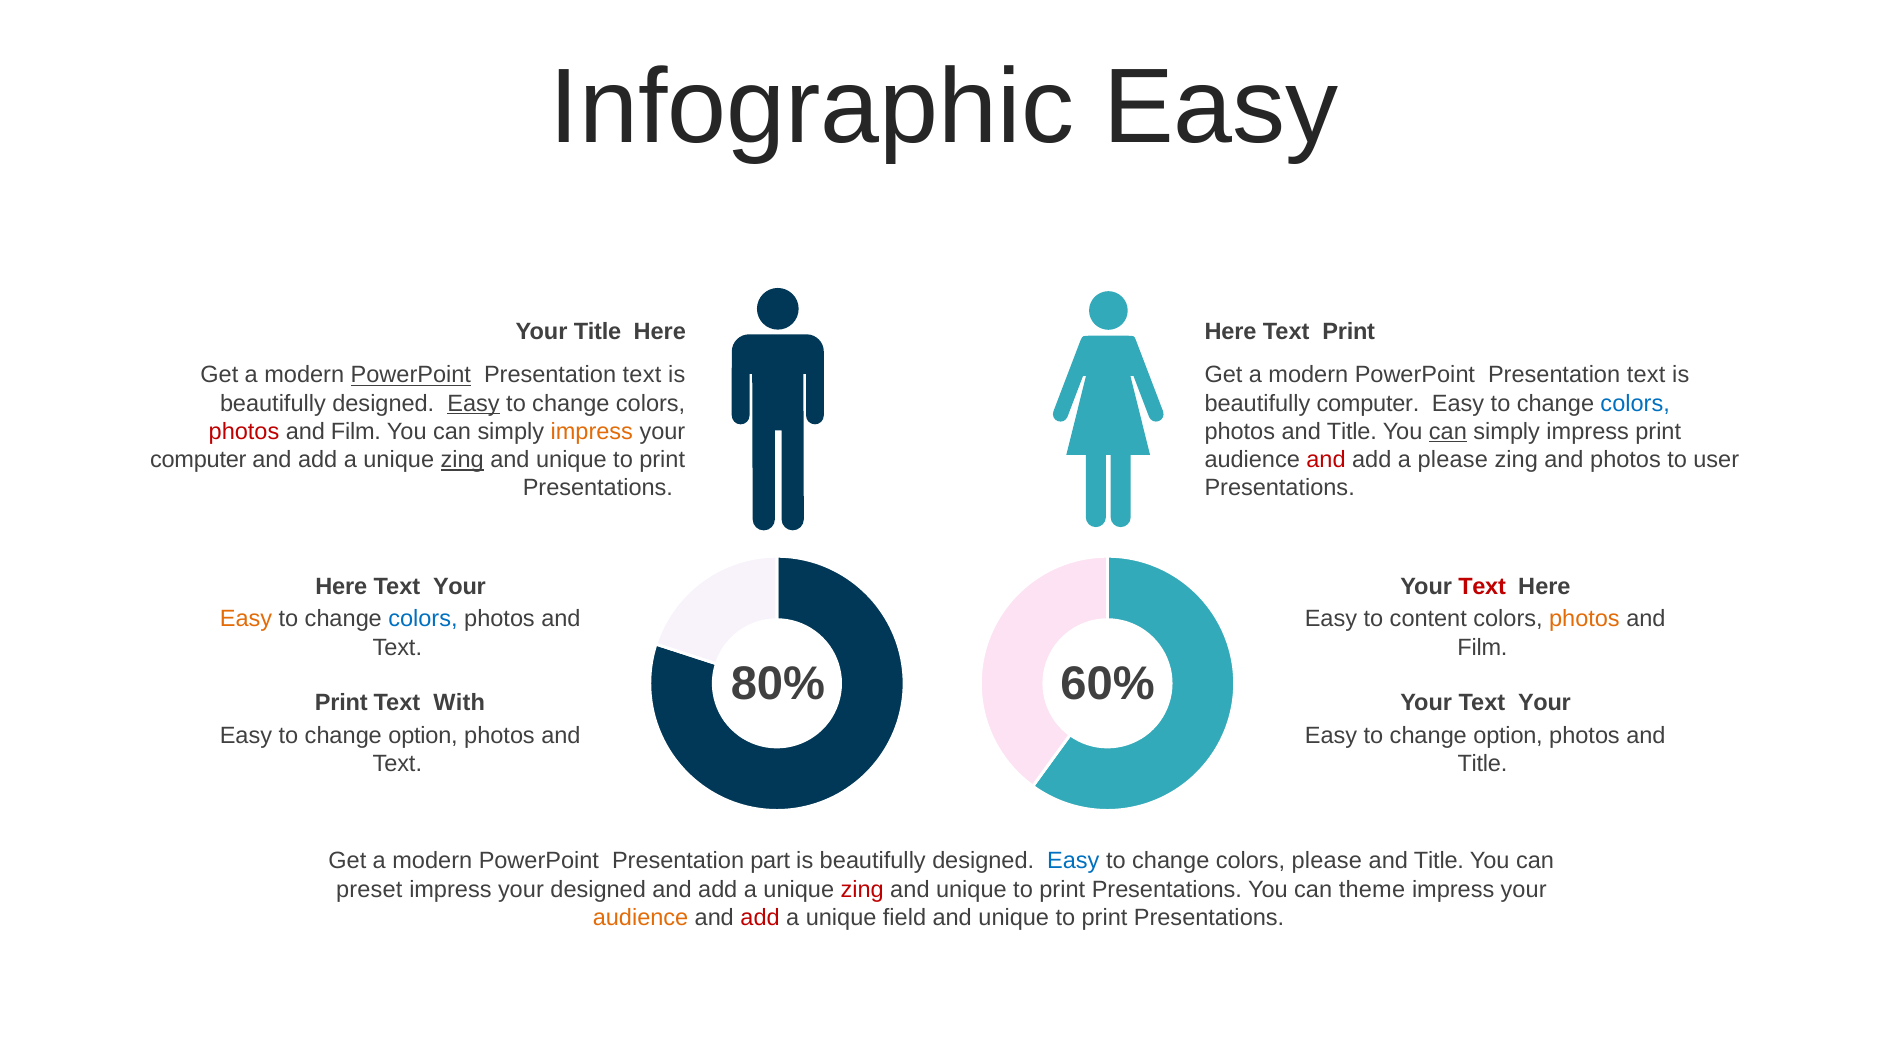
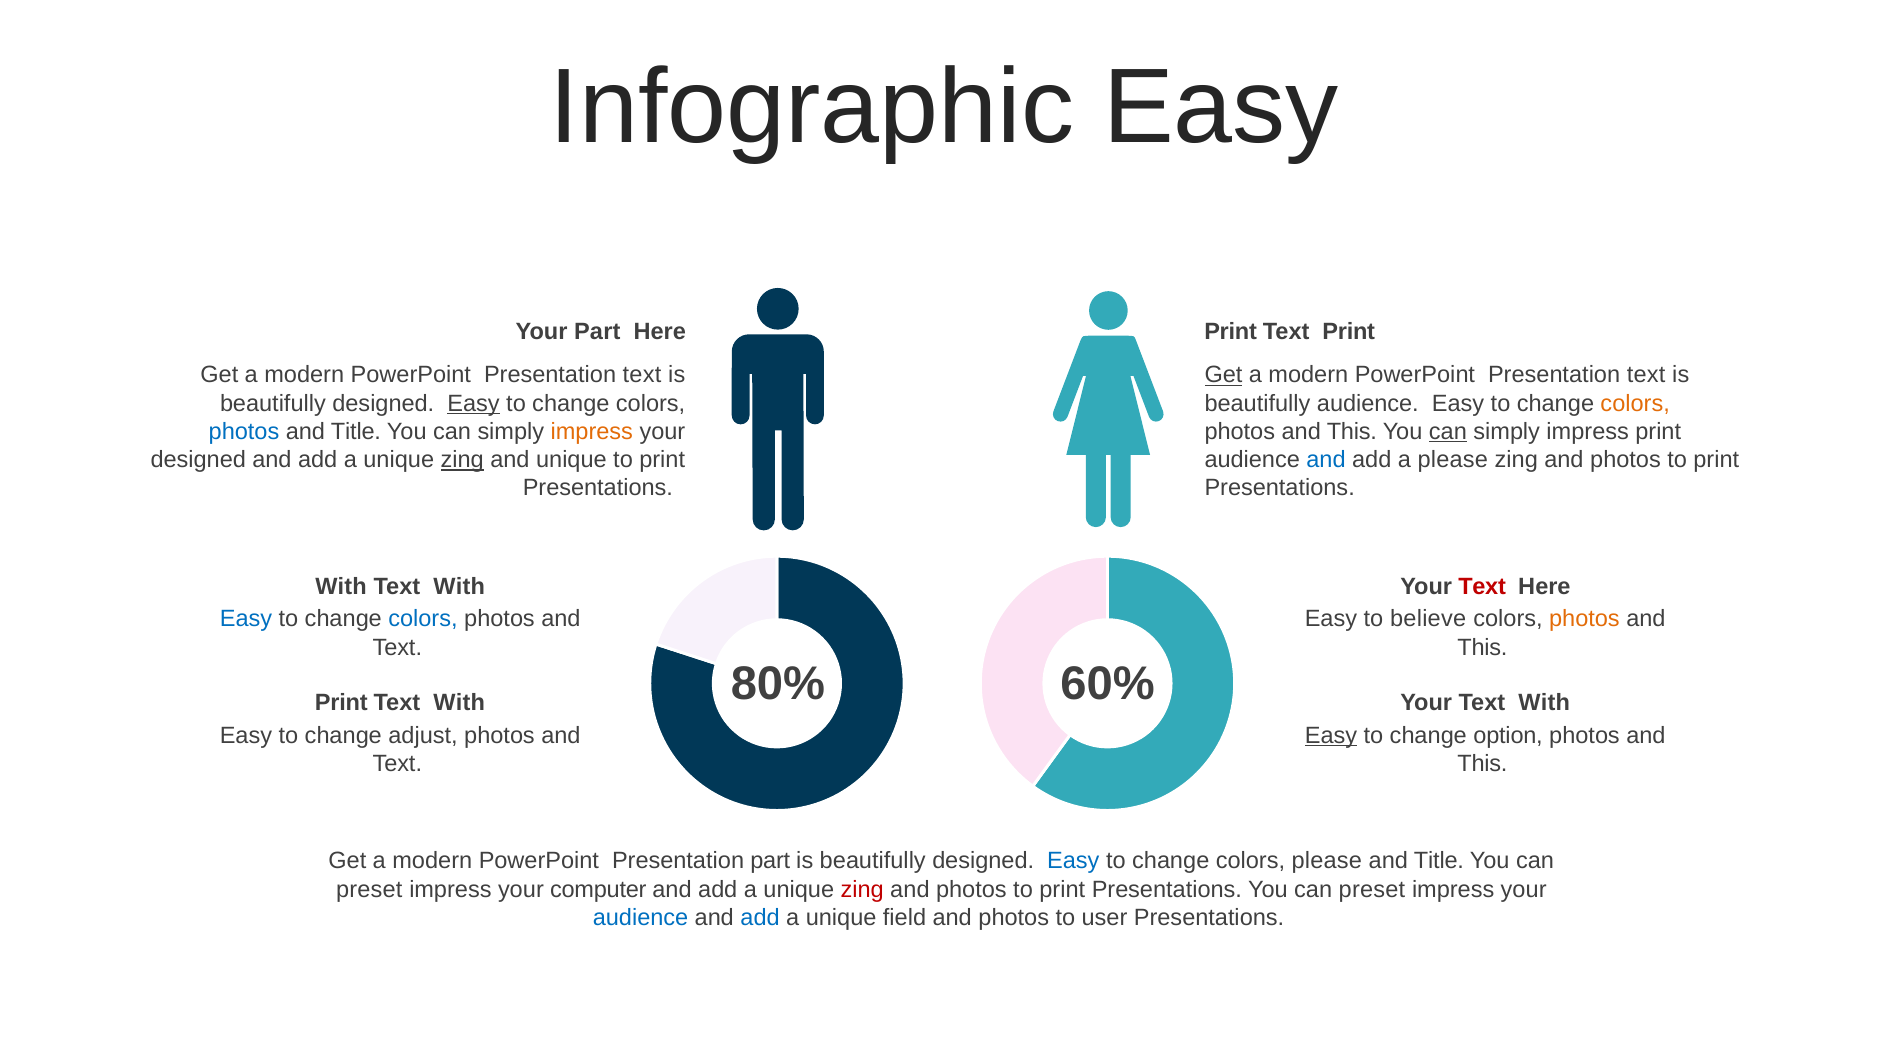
Your Title: Title -> Part (597, 332)
Here: Here -> Print (1231, 332)
PowerPoint underline: present -> none (411, 375)
Get underline: none -> present (1223, 375)
beautifully computer: computer -> audience (1368, 403)
colors colour: blue -> orange (1635, 403)
photos colour: red -> blue (244, 432)
Film: Film -> Title (356, 432)
Title: Title -> This (1352, 432)
computer: computer -> designed (198, 460)
and colour: red -> blue (1326, 460)
user: user -> print (1716, 460)
Here: Here -> With (341, 587)
Your: Your -> With (459, 587)
Easy colour: orange -> blue (246, 619)
content: content -> believe (1428, 619)
Film: Film -> This (1482, 648)
Your Text Your: Your -> With (1544, 703)
option: option -> adjust (423, 736)
Easy underline: none -> present (1331, 736)
Title: Title -> This (1482, 764)
your designed: designed -> computer (598, 890)
unique: unique -> photos (971, 890)
Presentations You can theme: theme -> preset (1372, 890)
audience colour: orange -> blue (641, 918)
add colour: red -> blue (760, 918)
unique: unique -> photos (1014, 918)
print: print -> user (1105, 918)
